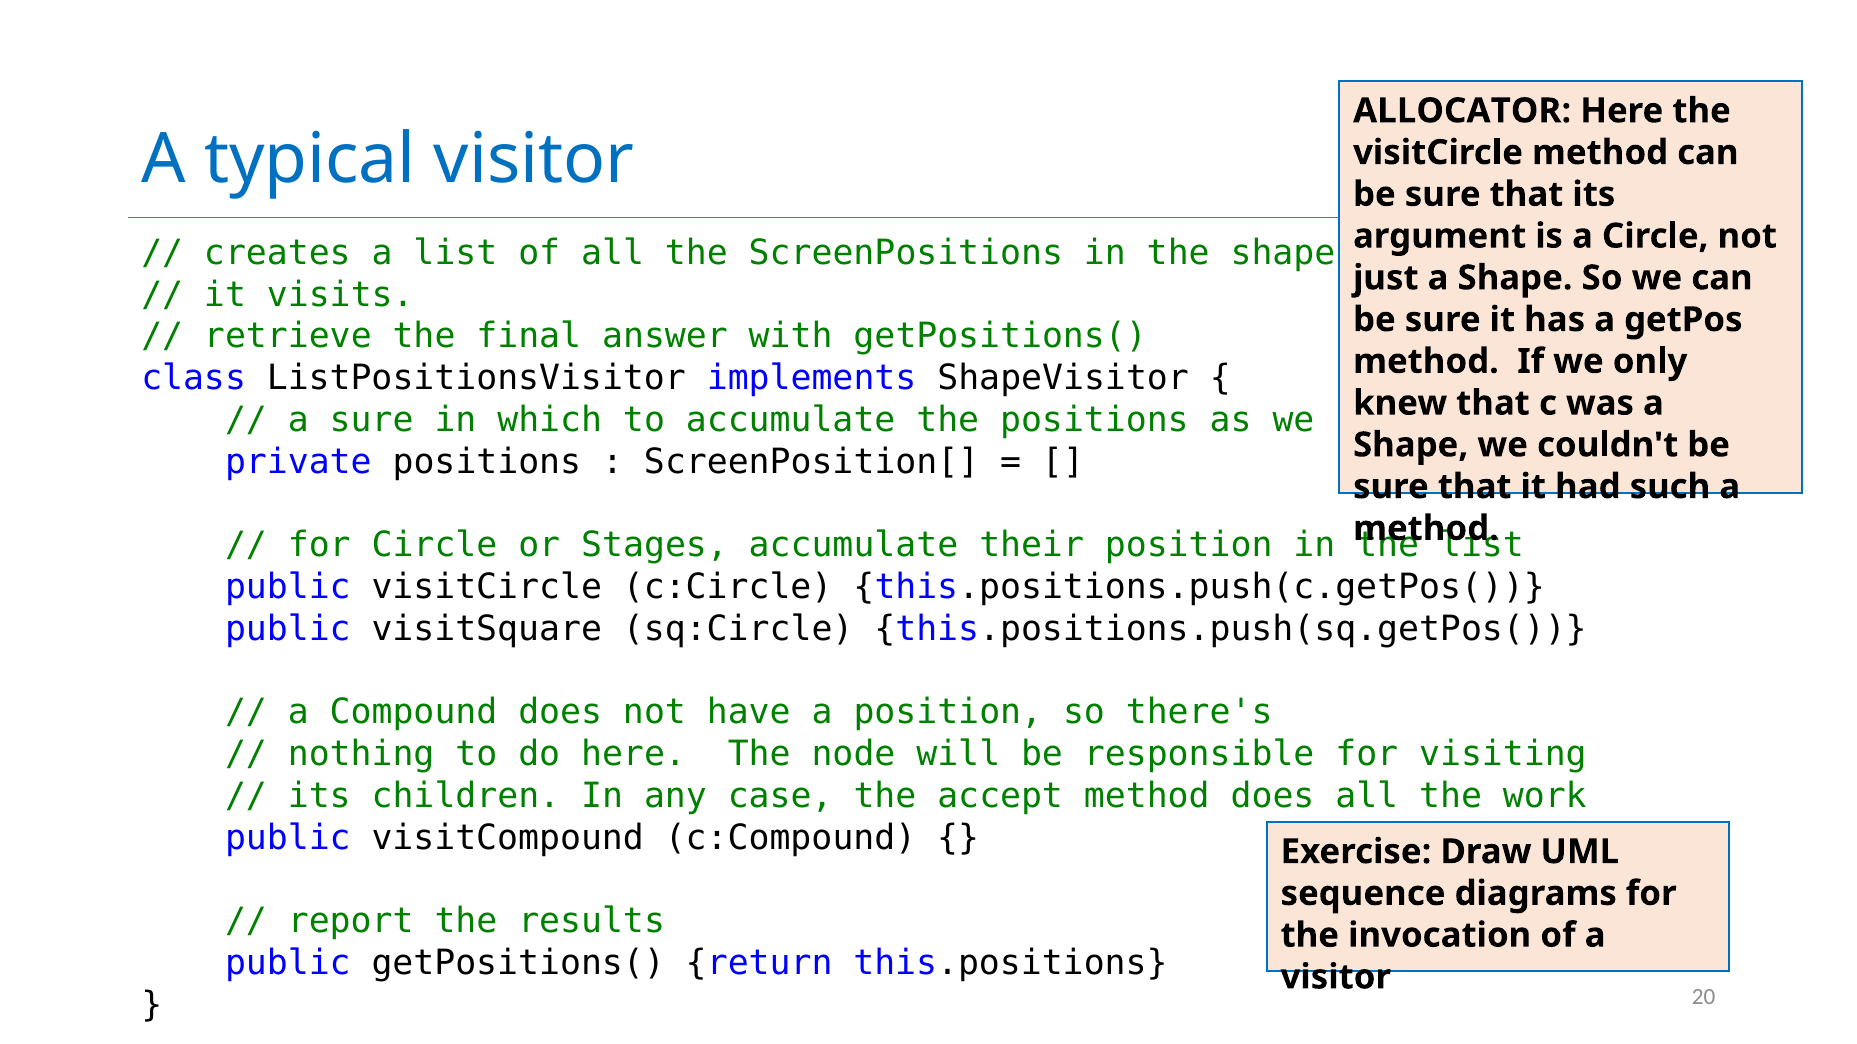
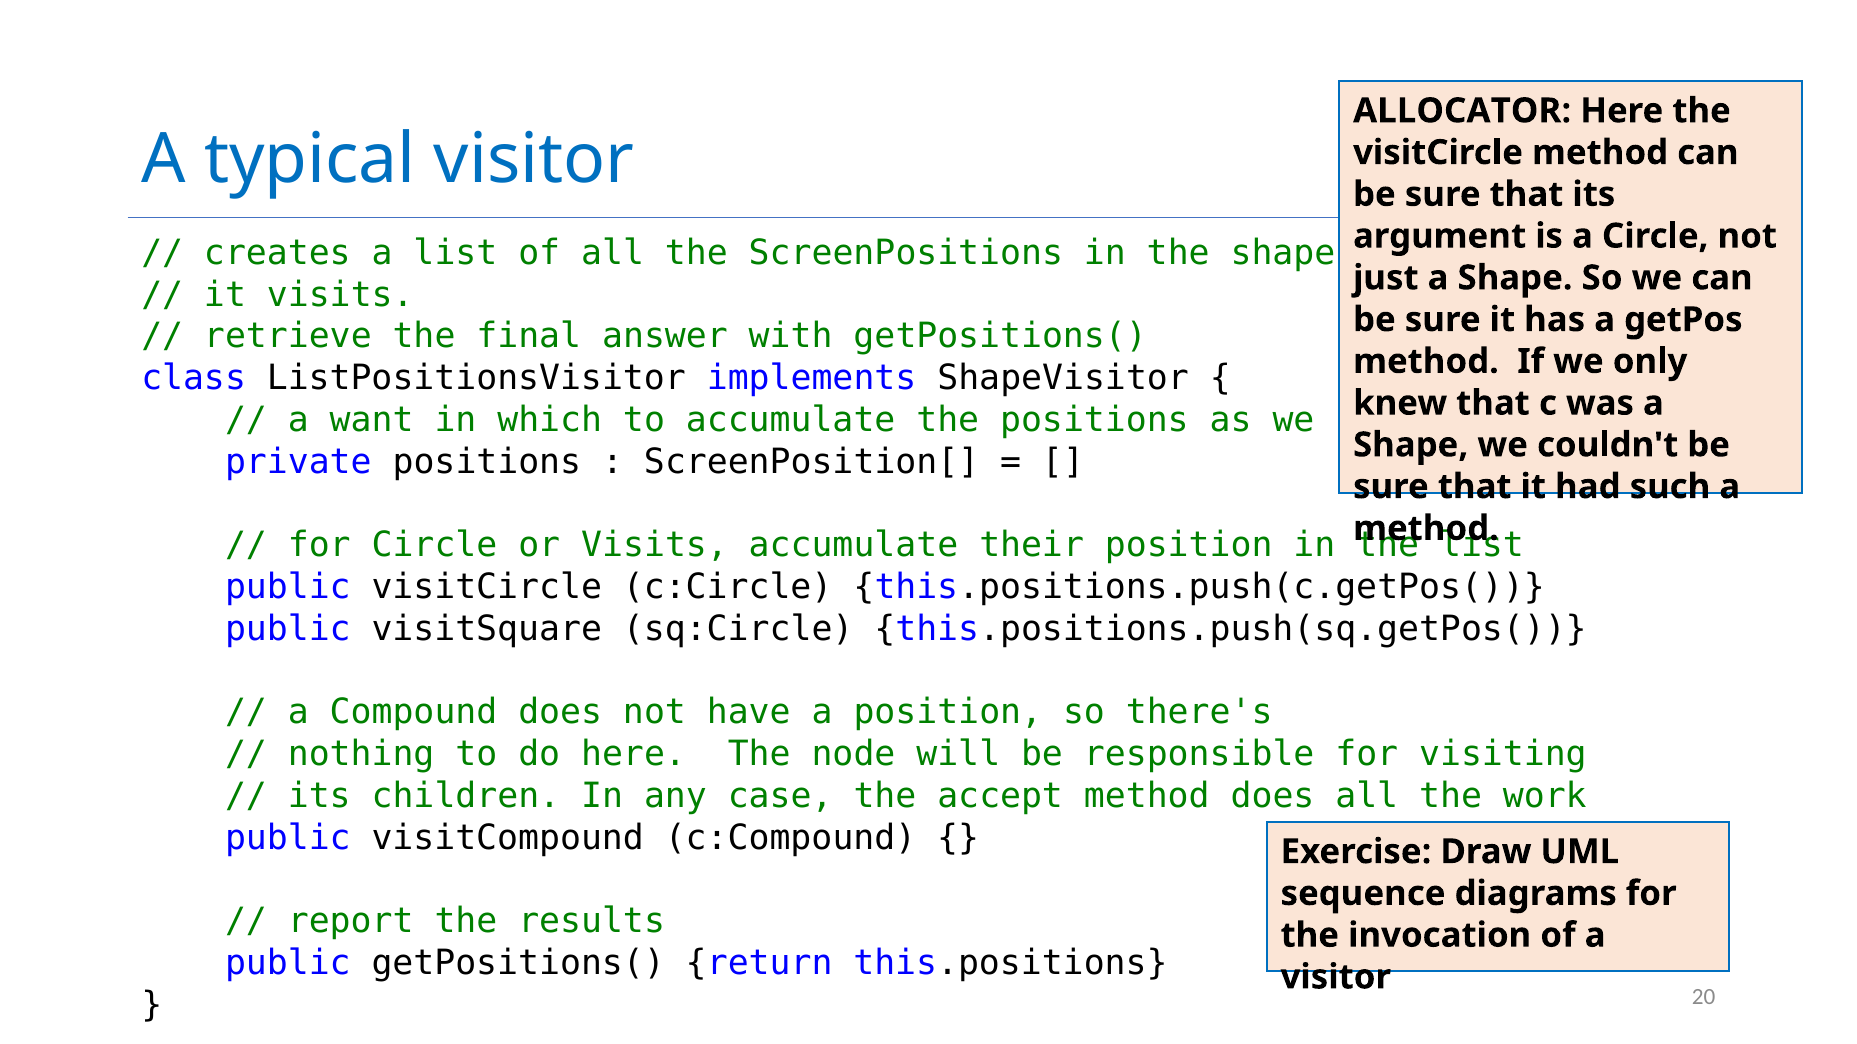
a sure: sure -> want (372, 420)
or Stages: Stages -> Visits (655, 545)
